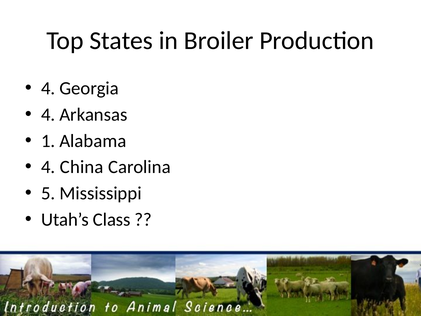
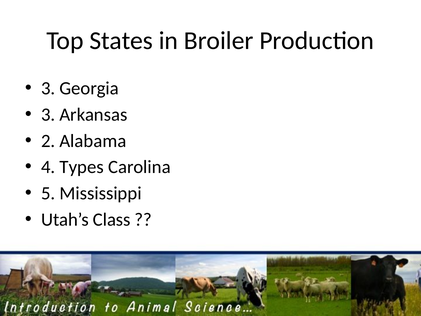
4: 4 -> 3 (48, 88)
4: 4 -> 3 (48, 115)
1: 1 -> 2 (48, 141)
China: China -> Types (82, 167)
